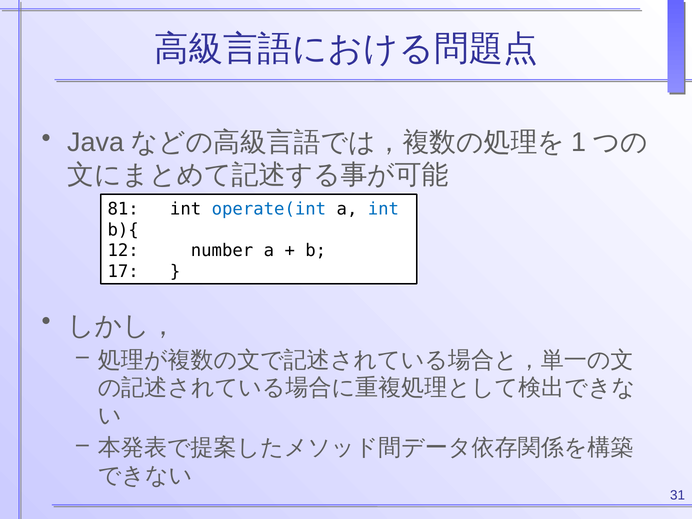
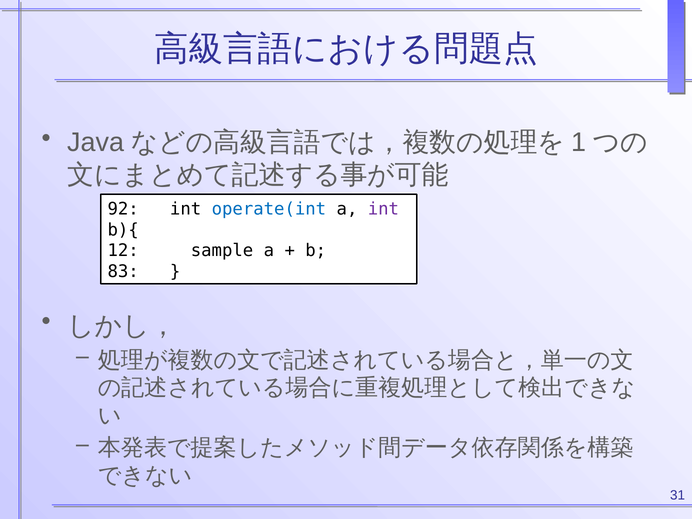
81: 81 -> 92 (123, 209)
int colour: blue -> purple (383, 209)
number: number -> sample (222, 251)
17: 17 -> 83 (123, 271)
